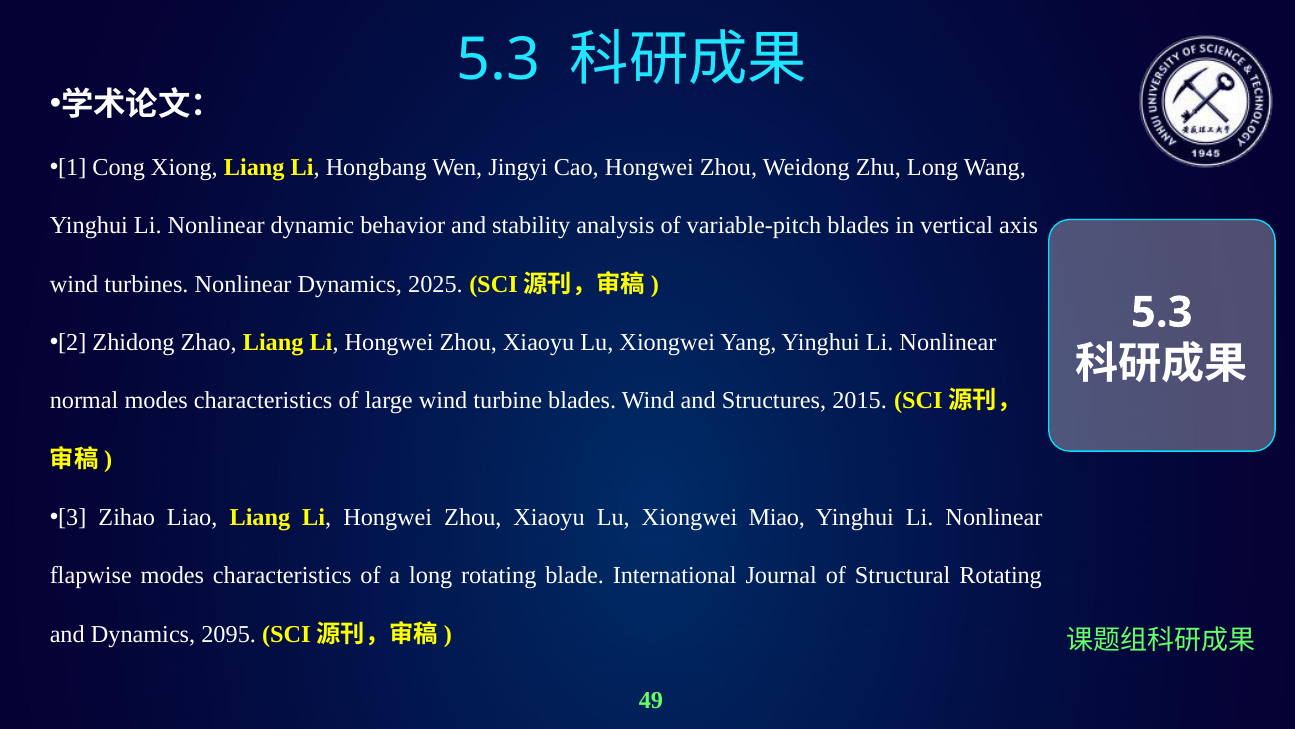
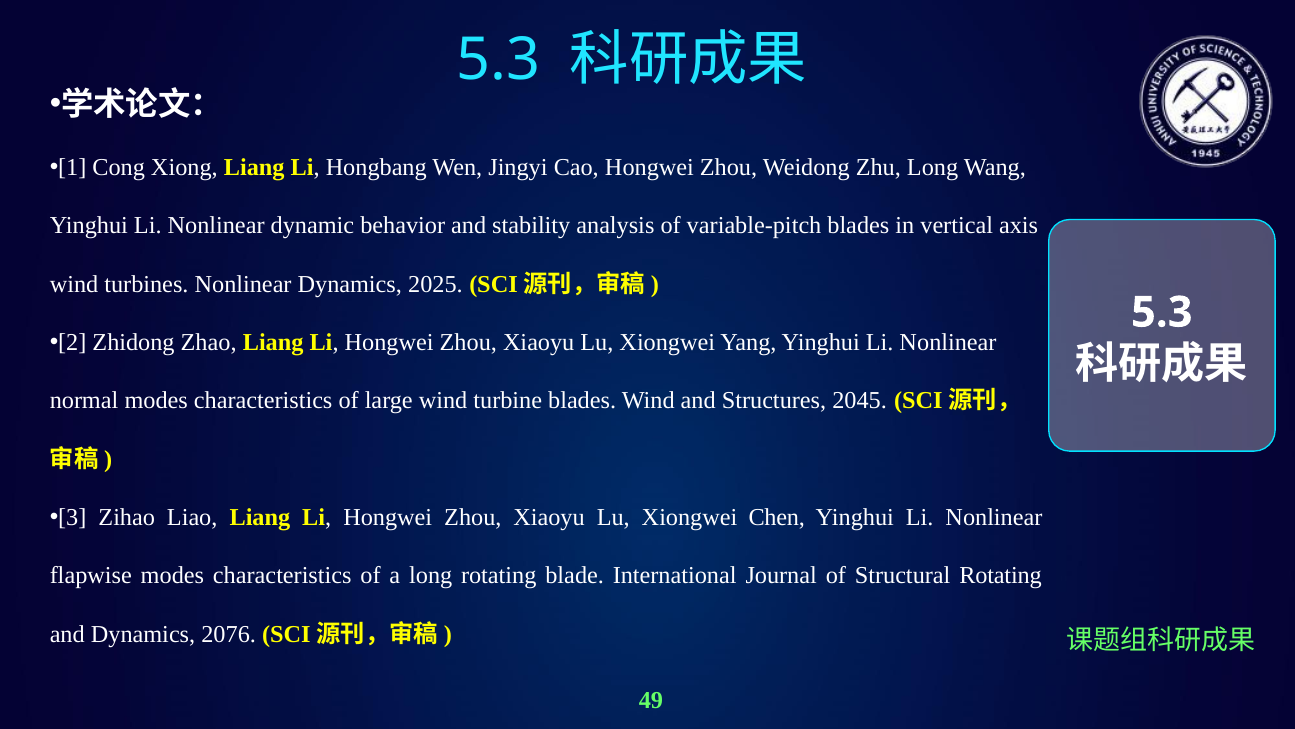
2015: 2015 -> 2045 (860, 401)
Miao: Miao -> Chen (777, 517)
2095: 2095 -> 2076 (229, 634)
